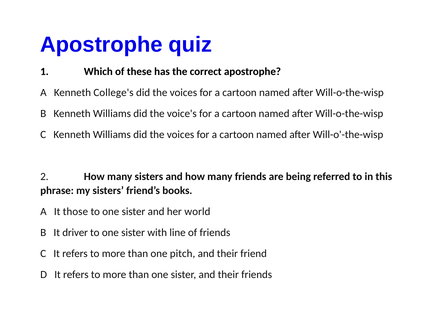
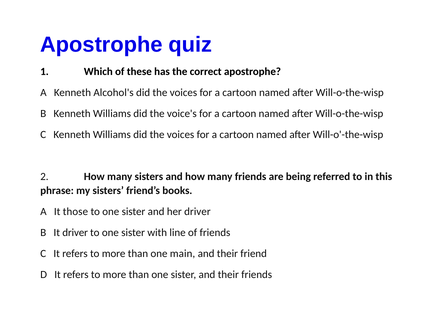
College's: College's -> Alcohol's (114, 93)
her world: world -> driver (197, 212)
pitch: pitch -> main (183, 254)
